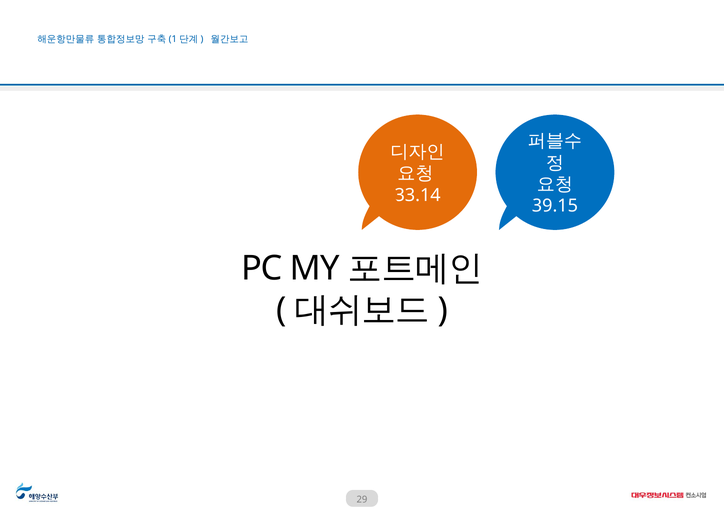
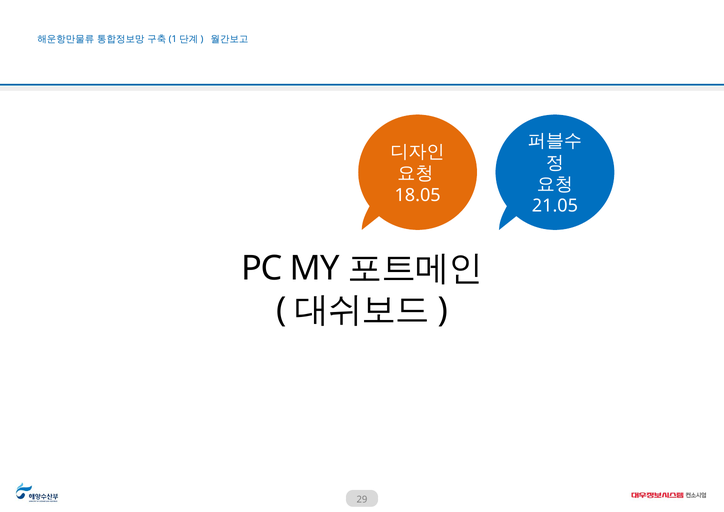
33.14: 33.14 -> 18.05 (418, 195)
39.15: 39.15 -> 21.05 (555, 206)
